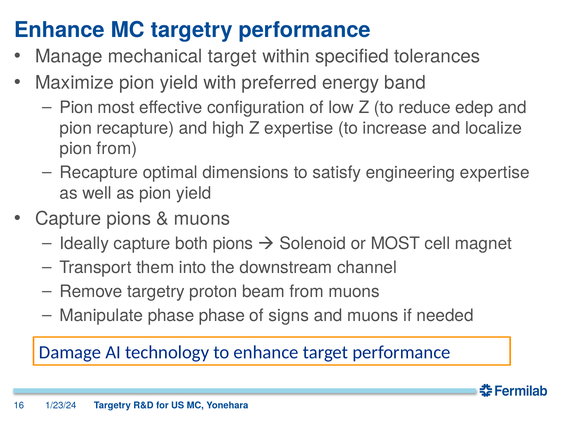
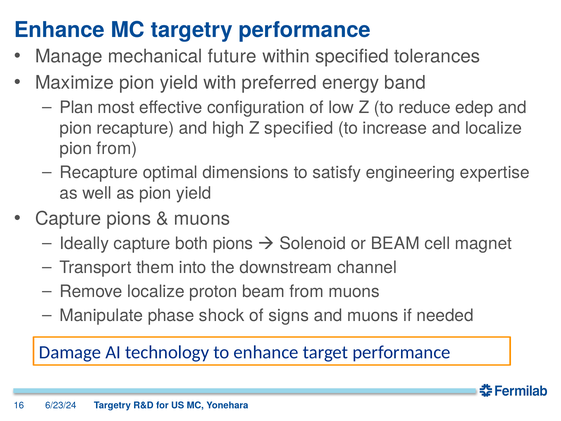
mechanical target: target -> future (232, 56)
Pion: Pion -> Plan (76, 107)
Z expertise: expertise -> specified (299, 128)
or MOST: MOST -> BEAM (395, 243)
Remove targetry: targetry -> localize (156, 291)
phase phase: phase -> shock (222, 315)
1/23/24: 1/23/24 -> 6/23/24 (61, 405)
